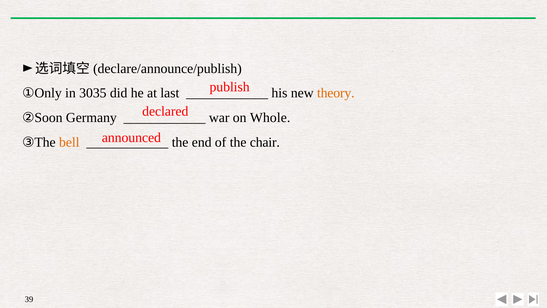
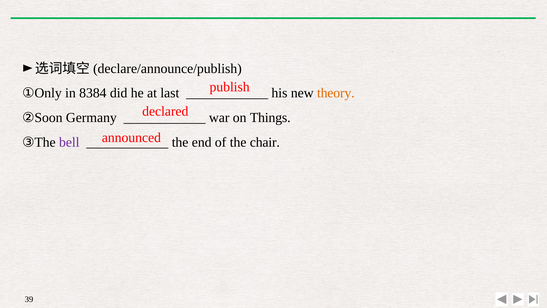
3035: 3035 -> 8384 (93, 93)
Whole: Whole -> Things (270, 117)
bell colour: orange -> purple (69, 142)
